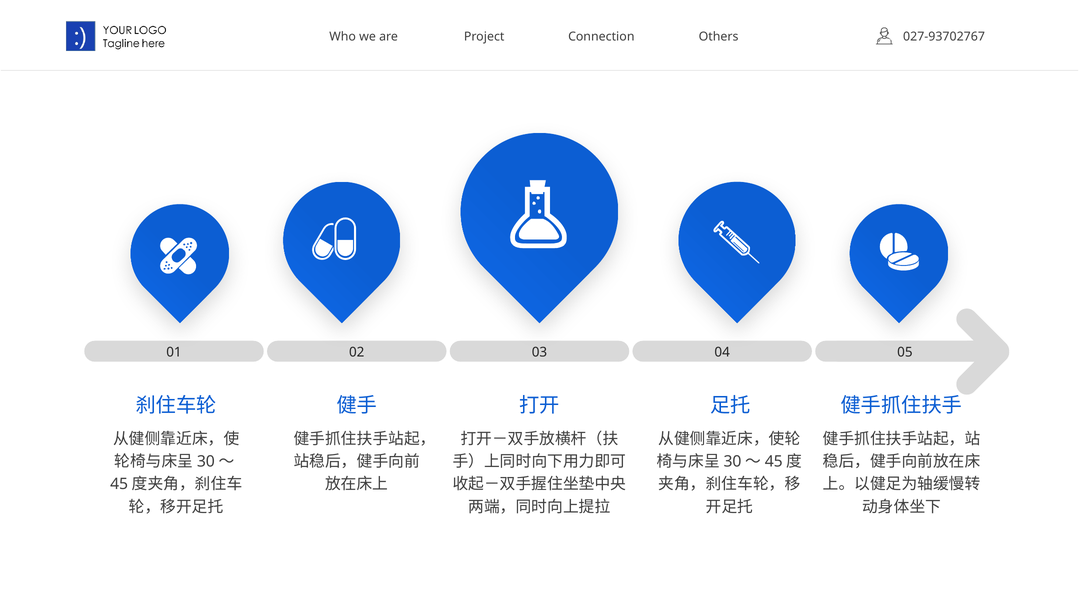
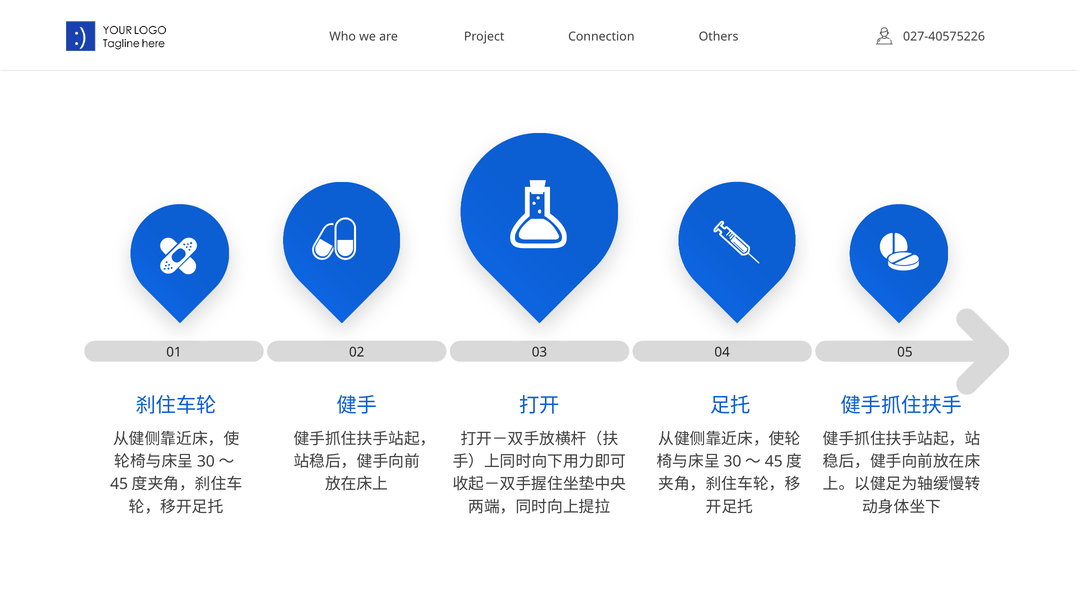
027-93702767: 027-93702767 -> 027-40575226 (944, 37)
